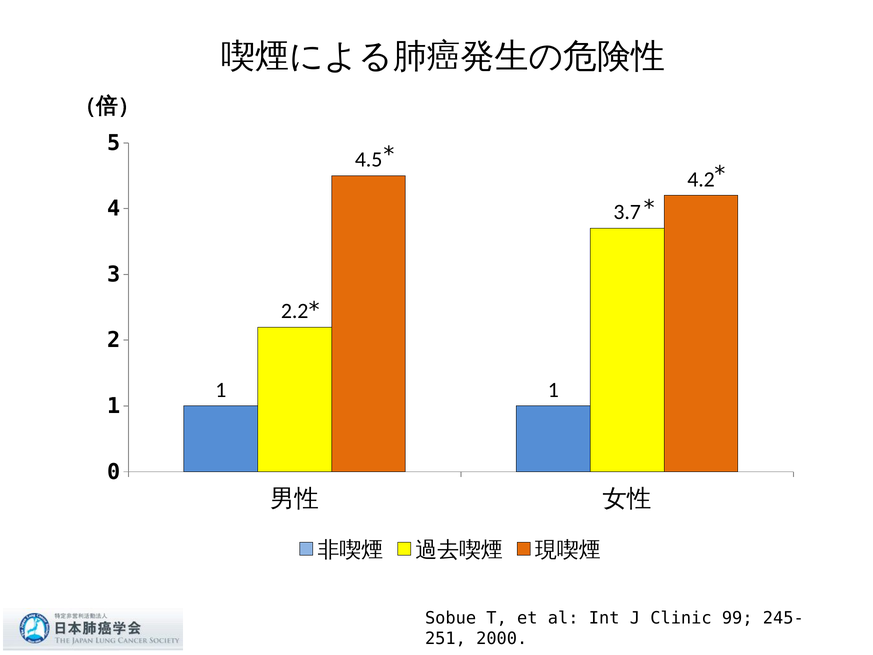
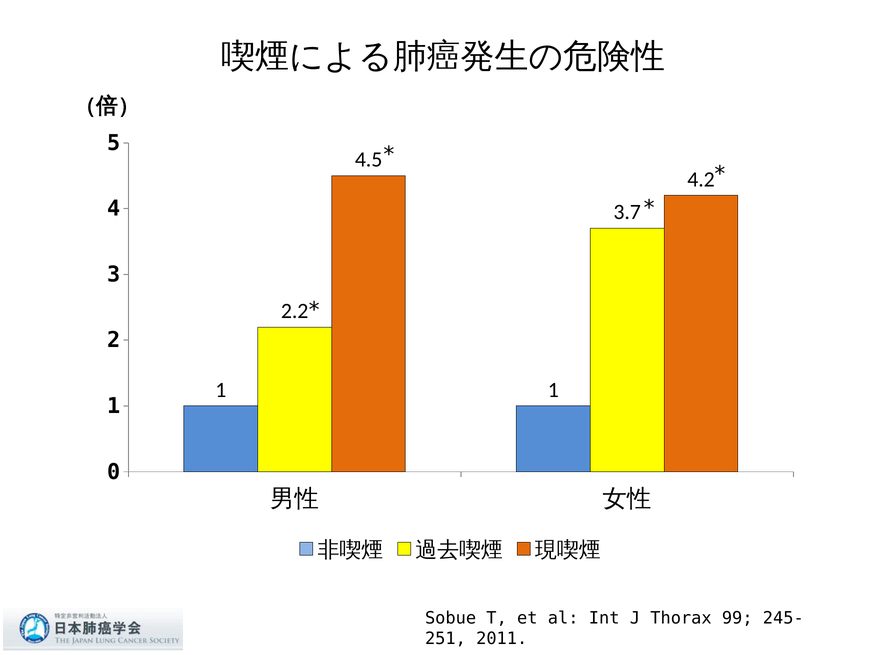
Clinic: Clinic -> Thorax (681, 618)
2000: 2000 -> 2011 (502, 638)
